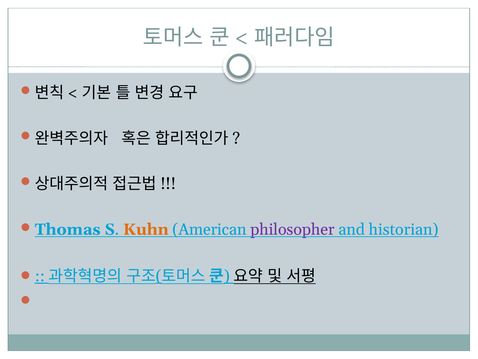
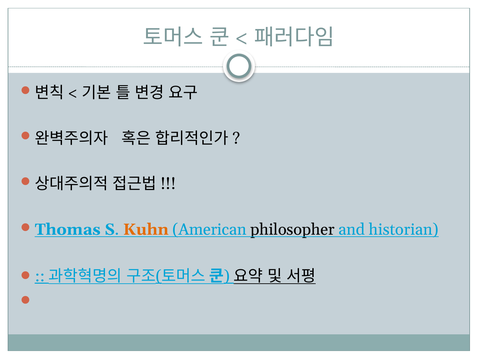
philosopher colour: purple -> black (293, 229)
